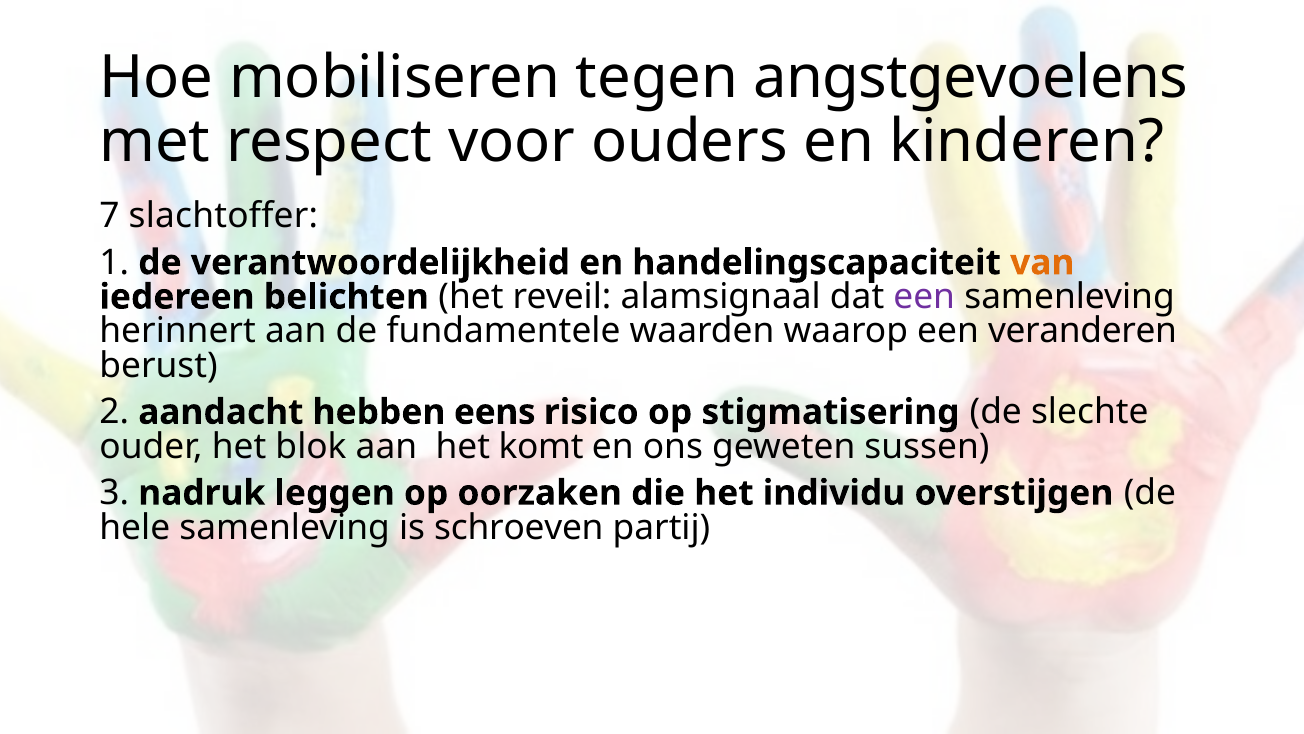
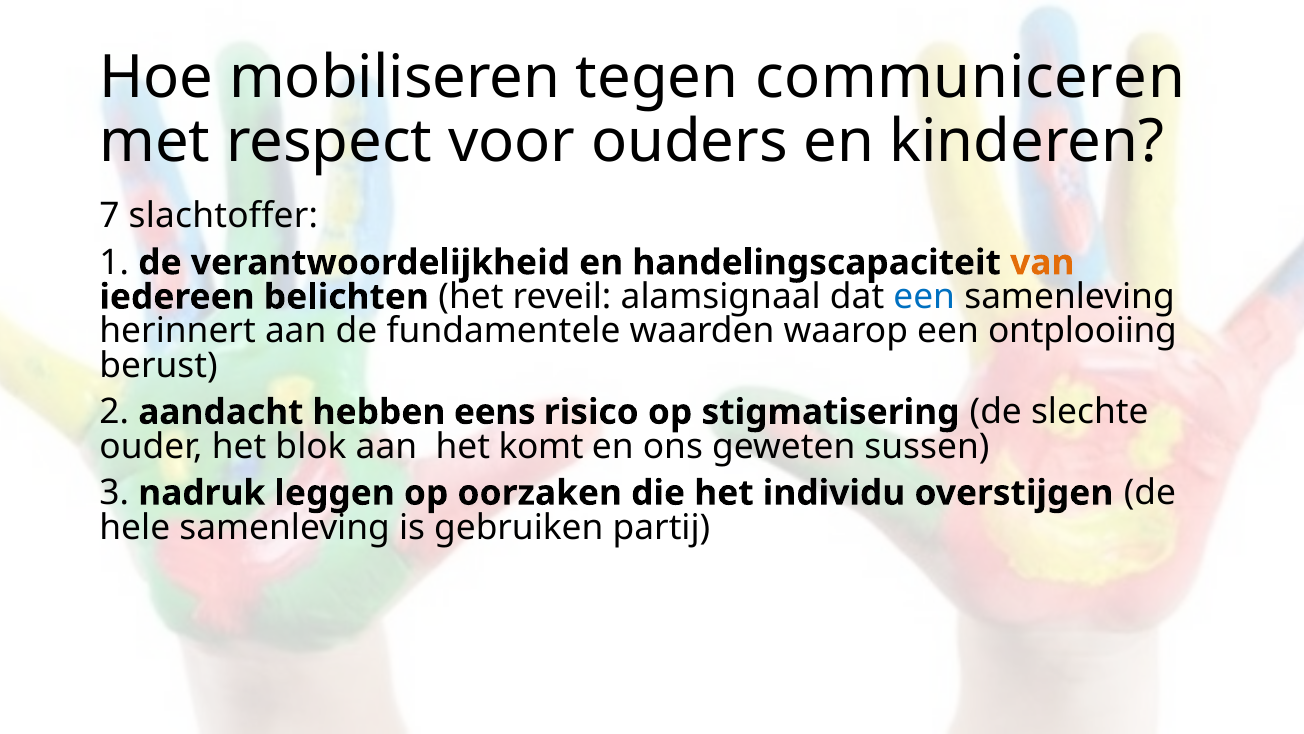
angstgevoelens: angstgevoelens -> communiceren (970, 77)
een colour: purple -> blue (924, 297)
veranderen: veranderen -> ontplooiing (1082, 331)
schroeven: schroeven -> gebruiken (519, 527)
